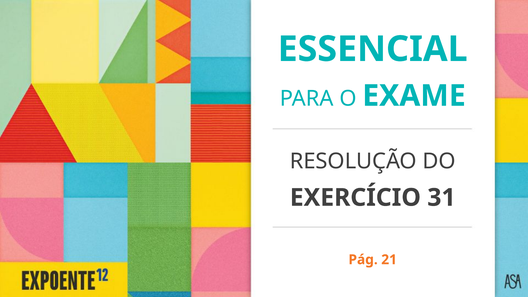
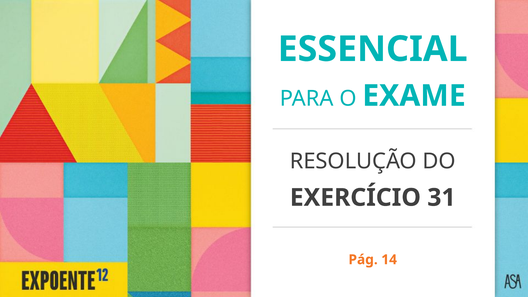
21: 21 -> 14 (389, 260)
